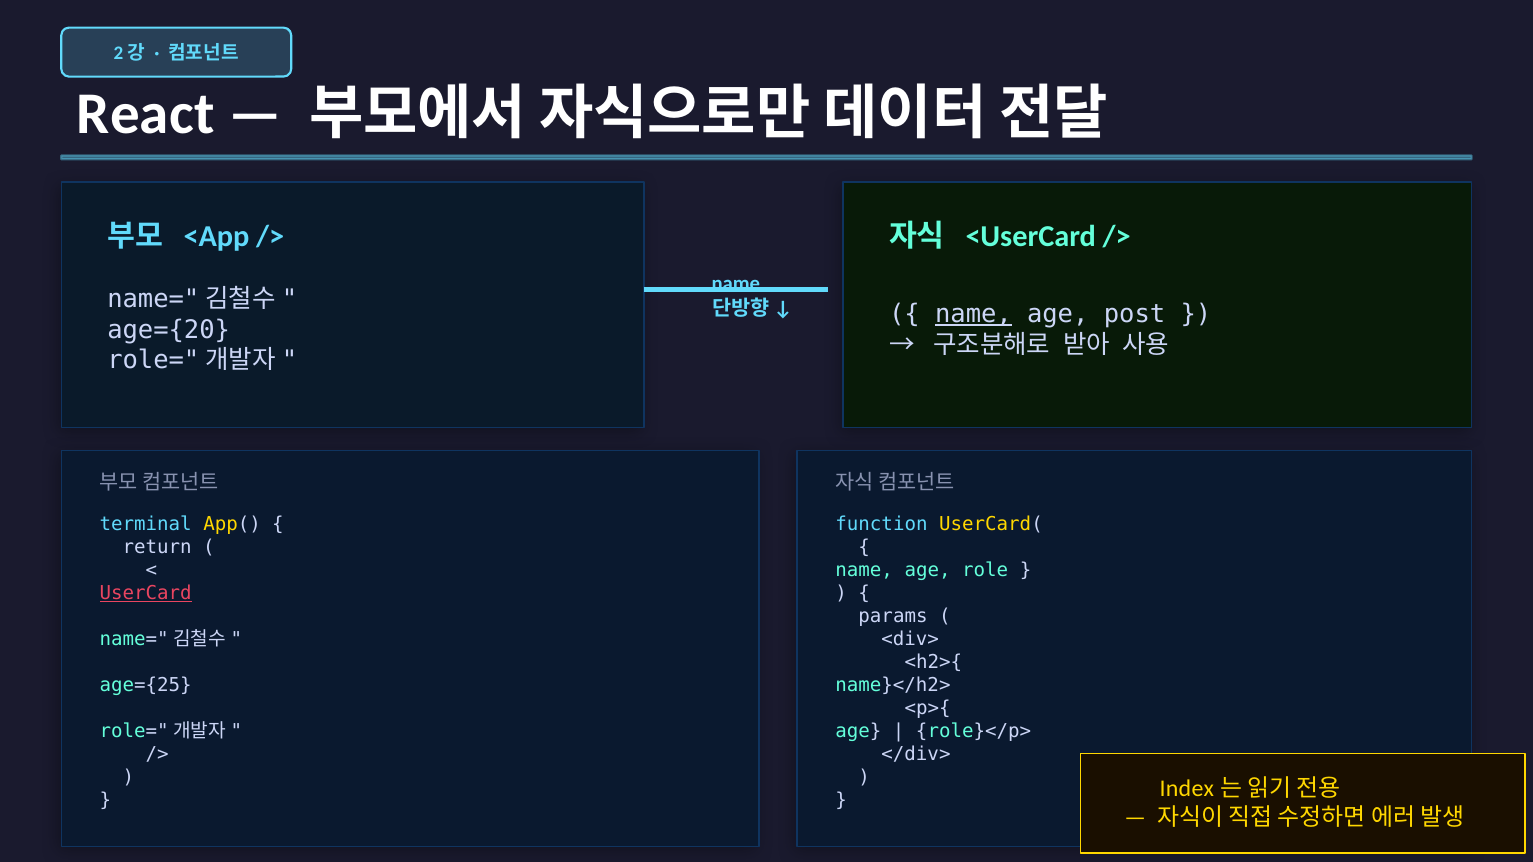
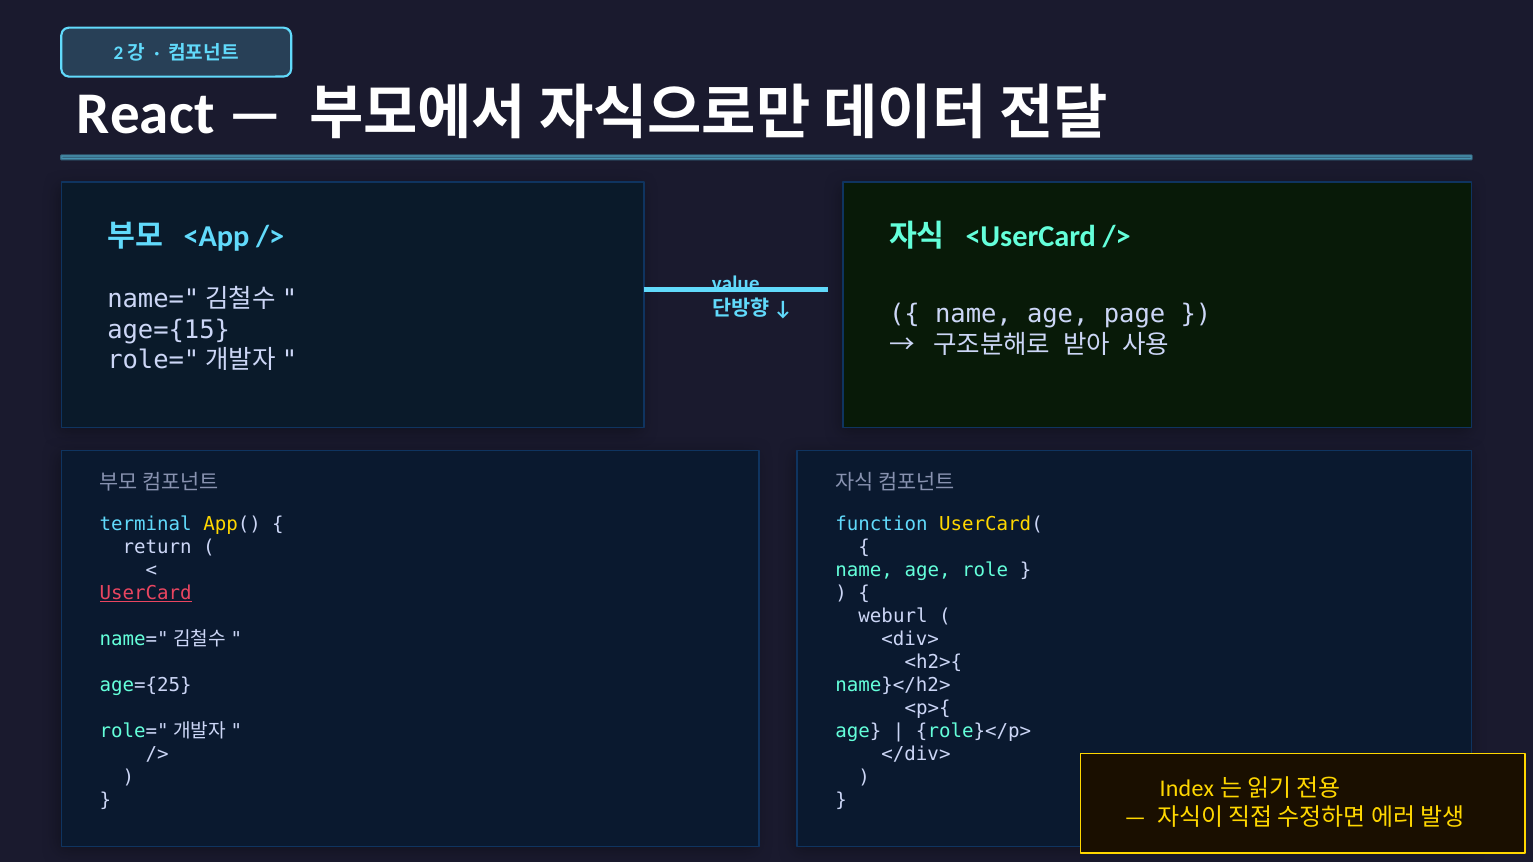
name: name -> value (736, 284)
name underline: present -> none (973, 314)
post: post -> page (1135, 314)
age={20: age={20 -> age={15 (169, 330)
params: params -> weburl (893, 617)
